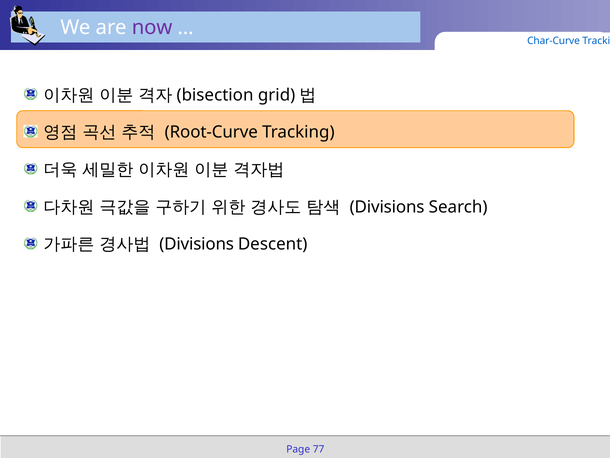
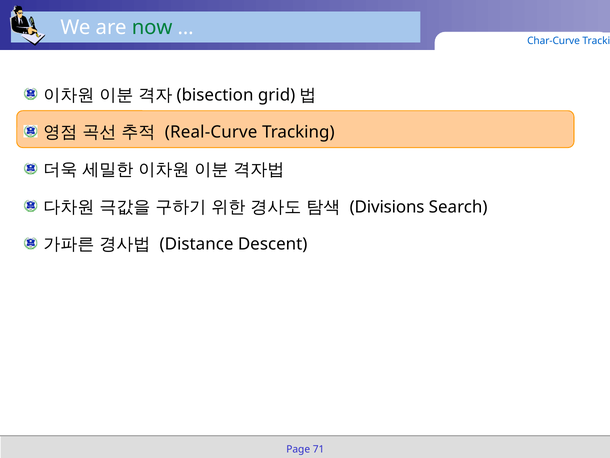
now colour: purple -> green (152, 28)
Root-Curve: Root-Curve -> Real-Curve (211, 132)
Divisions: Divisions -> Distance (197, 244)
77: 77 -> 71 (319, 449)
